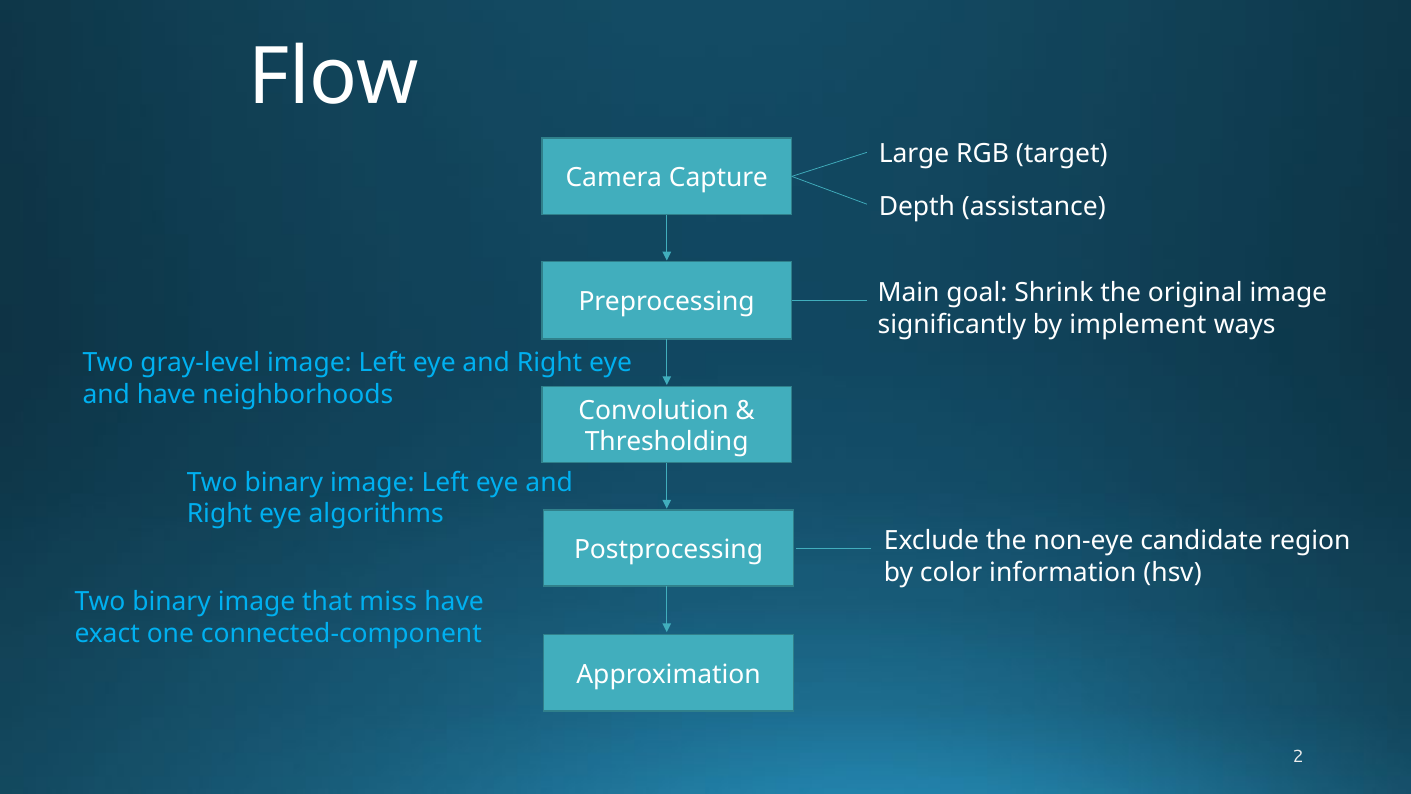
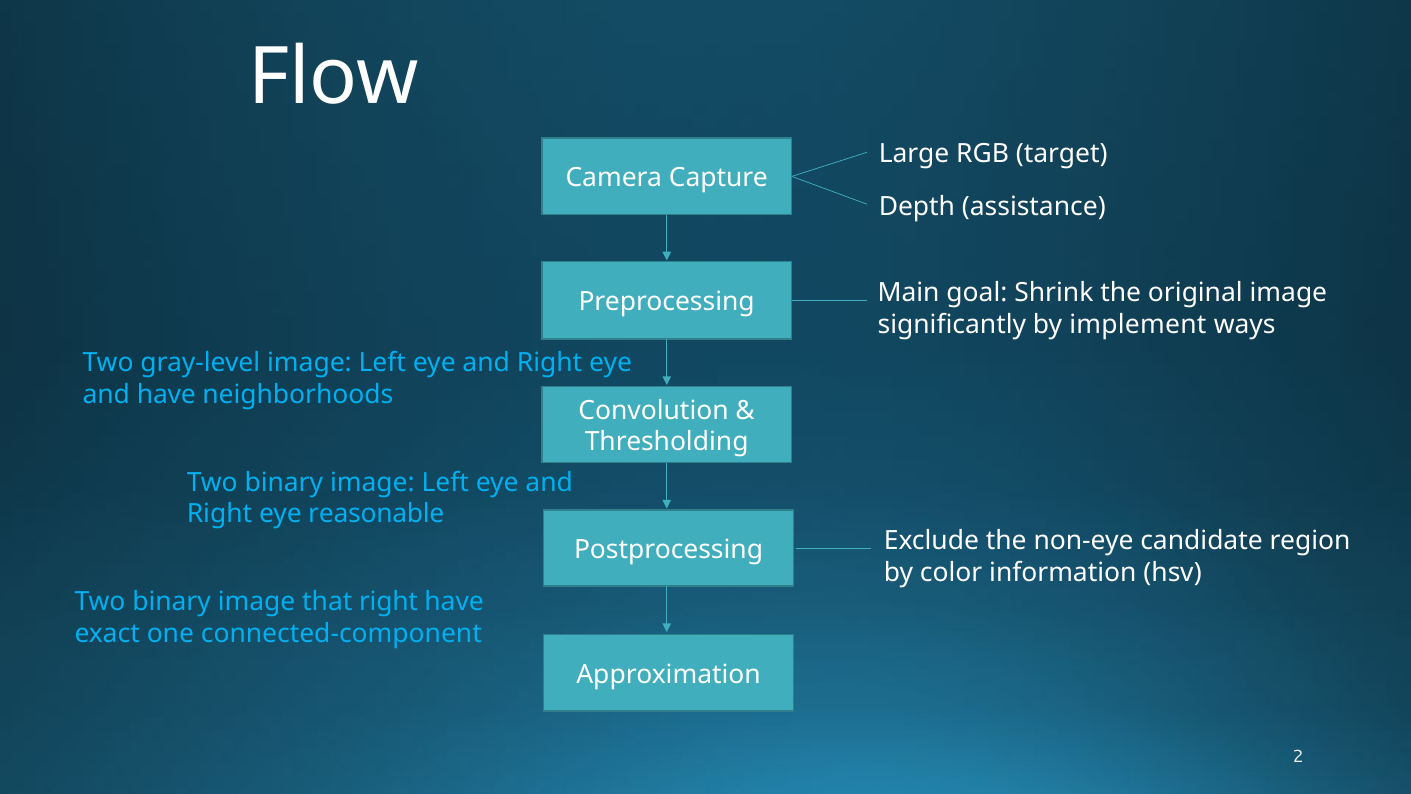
algorithms: algorithms -> reasonable (376, 514)
that miss: miss -> right (389, 602)
